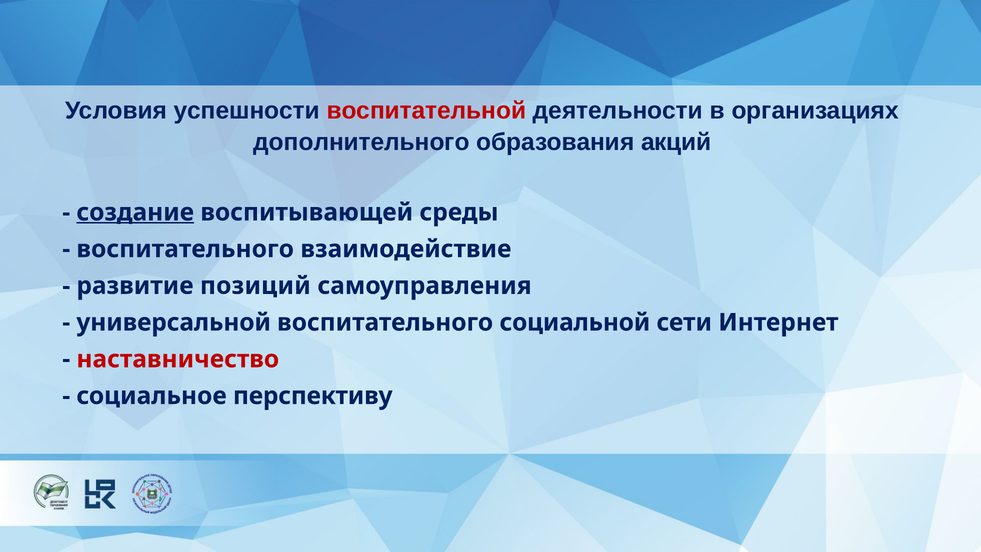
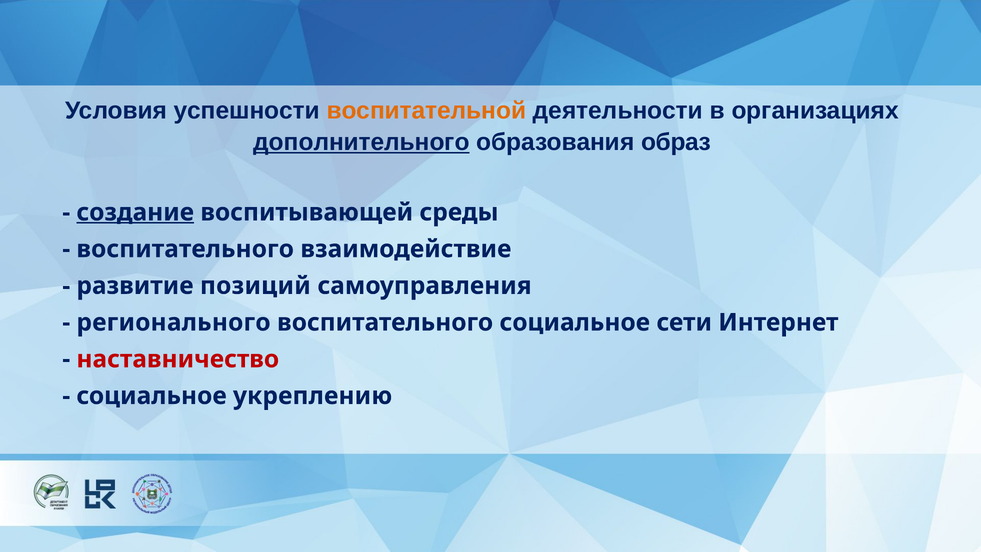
воспитательной colour: red -> orange (426, 111)
дополнительного underline: none -> present (362, 142)
акций: акций -> образ (676, 142)
универсальной: универсальной -> регионального (173, 322)
воспитательного социальной: социальной -> социальное (575, 322)
перспективу: перспективу -> укреплению (313, 396)
